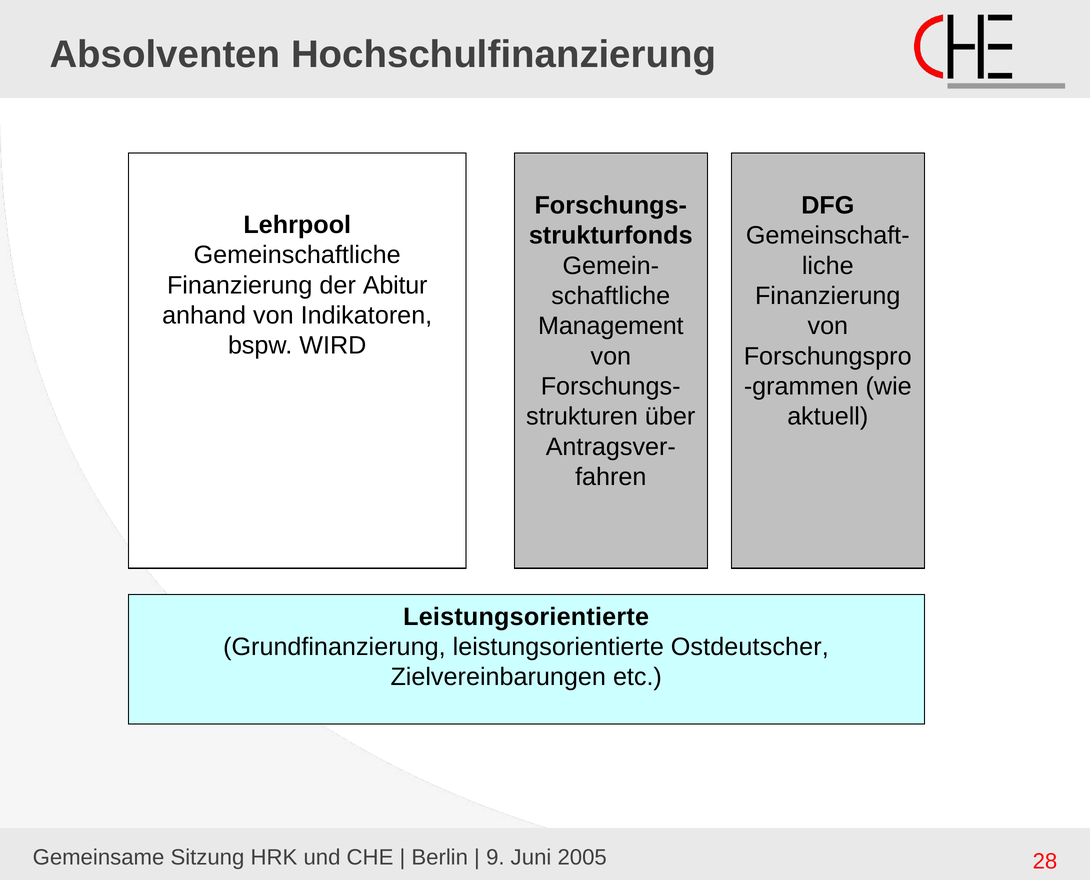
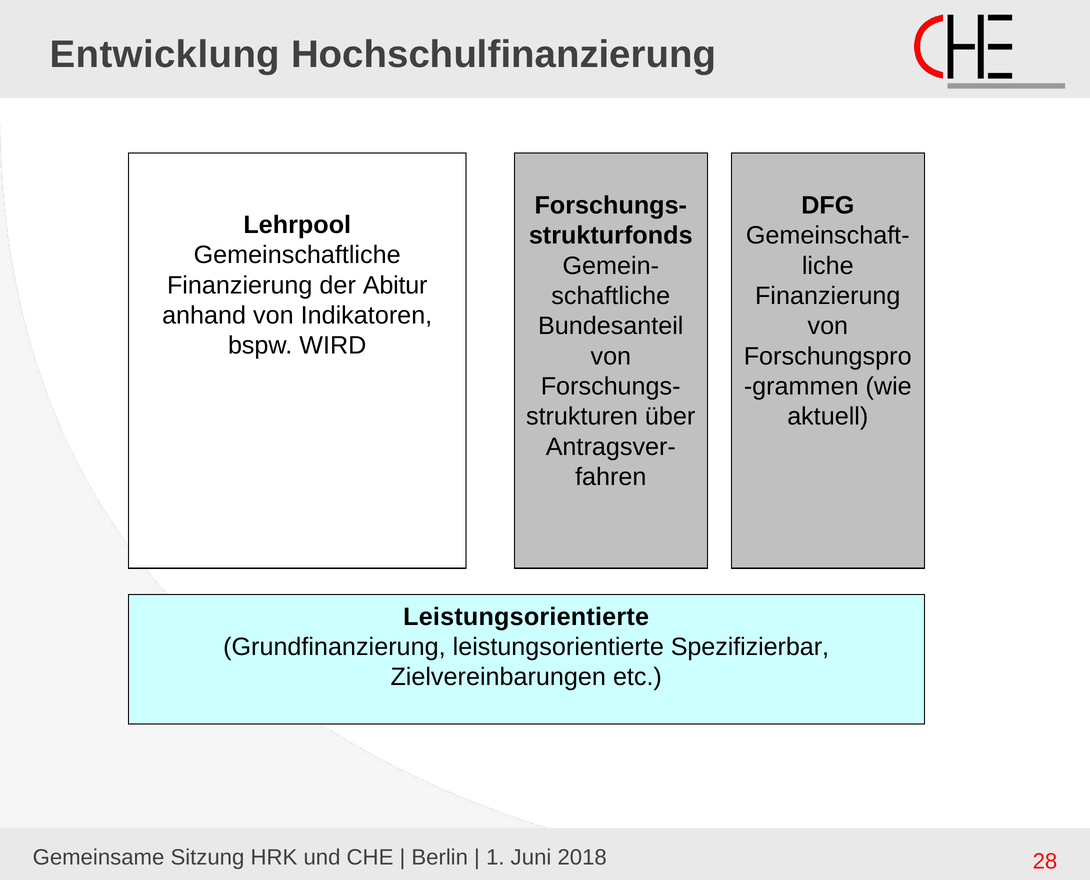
Absolventen: Absolventen -> Entwicklung (165, 55)
Management: Management -> Bundesanteil (611, 326)
Ostdeutscher: Ostdeutscher -> Spezifizierbar (750, 647)
9: 9 -> 1 (495, 858)
2005: 2005 -> 2018 (582, 858)
